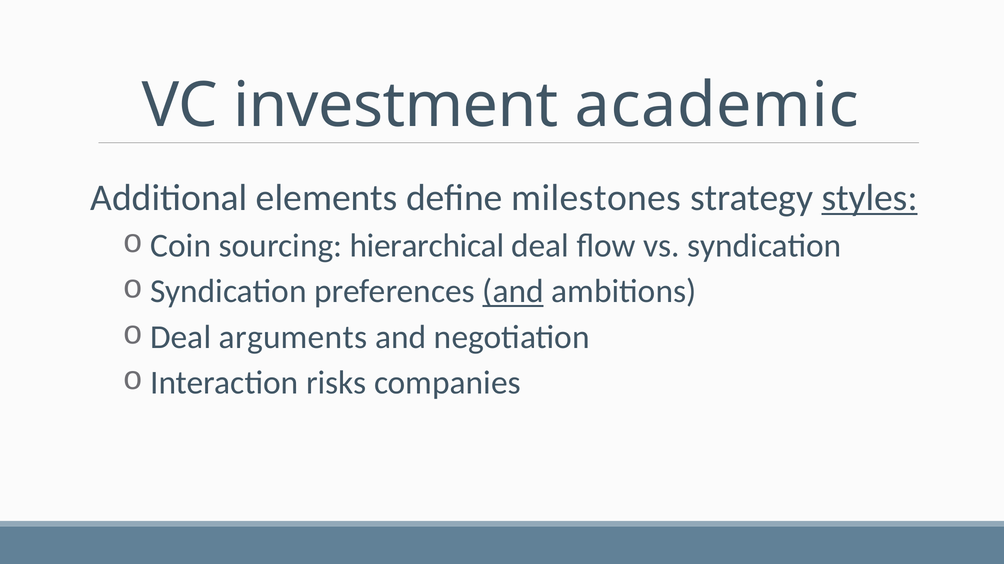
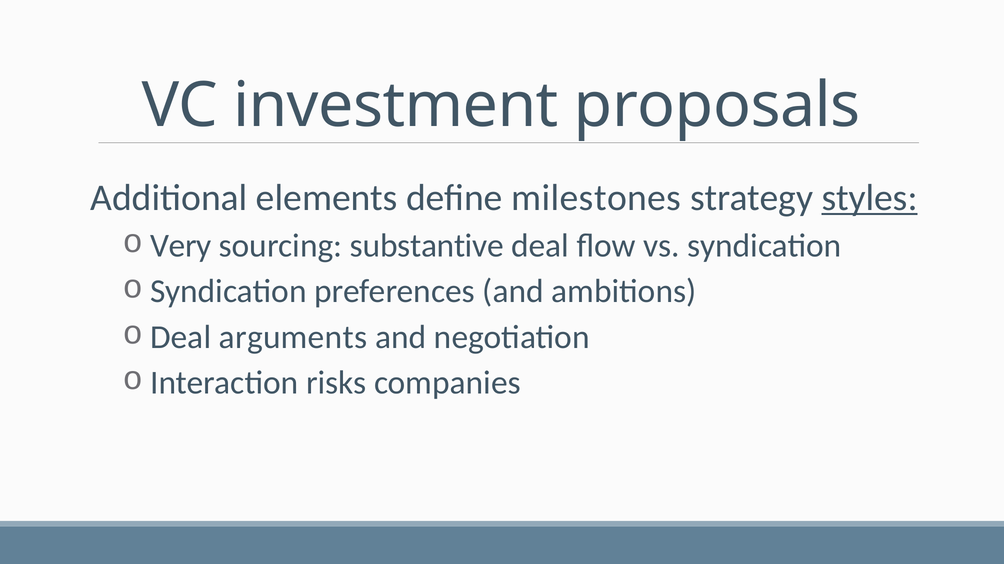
academic: academic -> proposals (717, 106)
Coin: Coin -> Very (181, 246)
hierarchical: hierarchical -> substantive (427, 246)
and underline: present -> none (513, 292)
